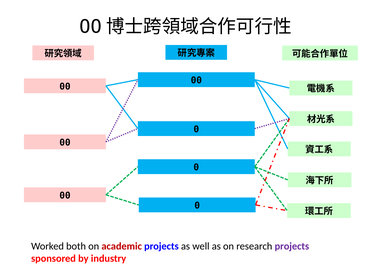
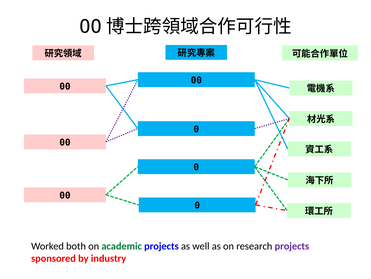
academic colour: red -> green (122, 245)
